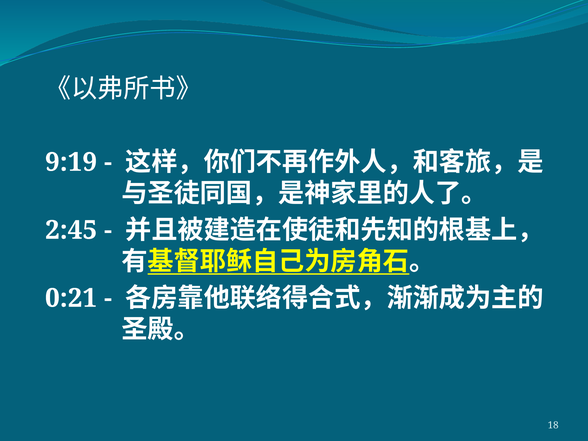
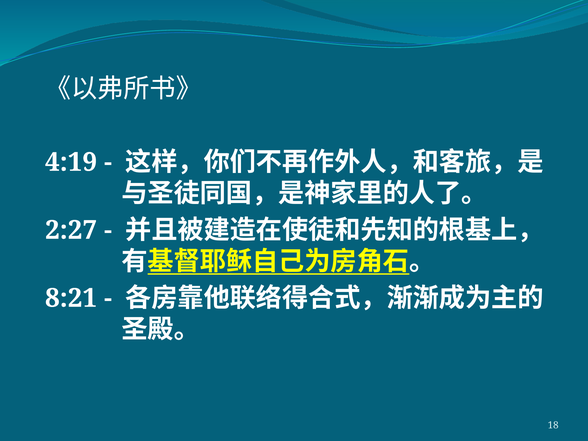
9:19: 9:19 -> 4:19 (71, 162)
2:45: 2:45 -> 2:27 (71, 230)
0:21: 0:21 -> 8:21 (71, 298)
